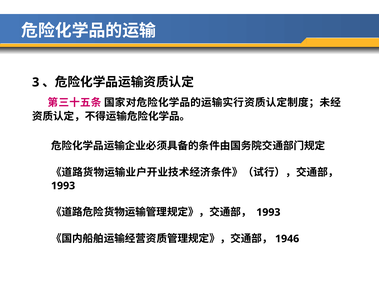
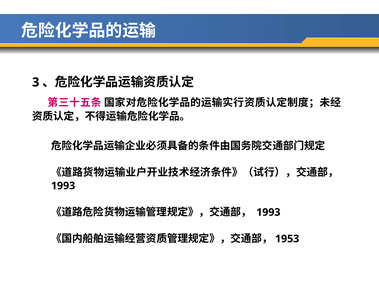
1946: 1946 -> 1953 (287, 239)
